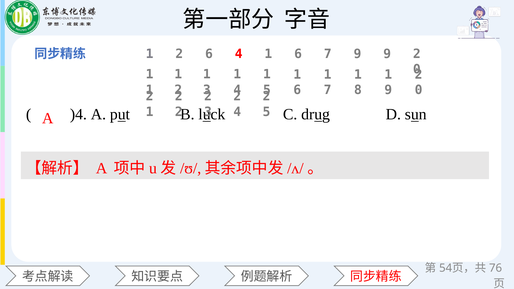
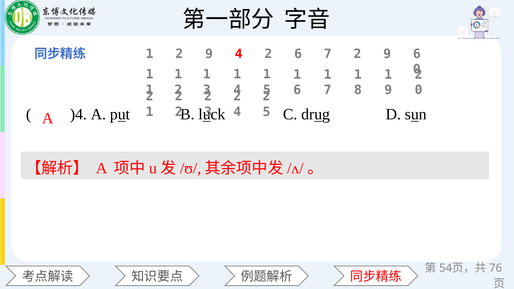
1 2 6: 6 -> 9 (209, 54)
1: 1 -> 2 (268, 54)
7 9: 9 -> 2 (357, 54)
2: 2 -> 6 (417, 54)
